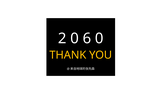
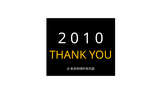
6: 6 -> 1 (87, 38)
